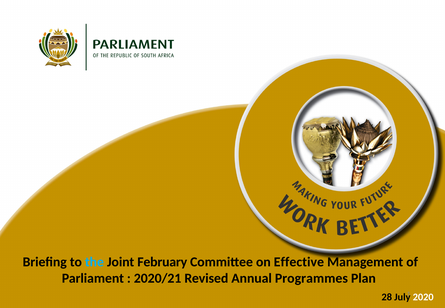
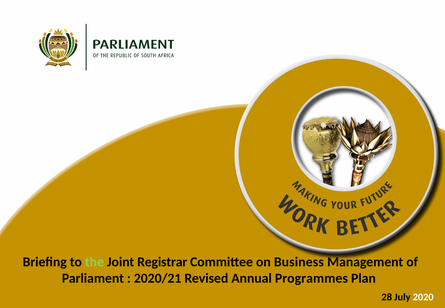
the colour: light blue -> light green (94, 262)
February: February -> Registrar (162, 262)
Effective: Effective -> Business (299, 262)
